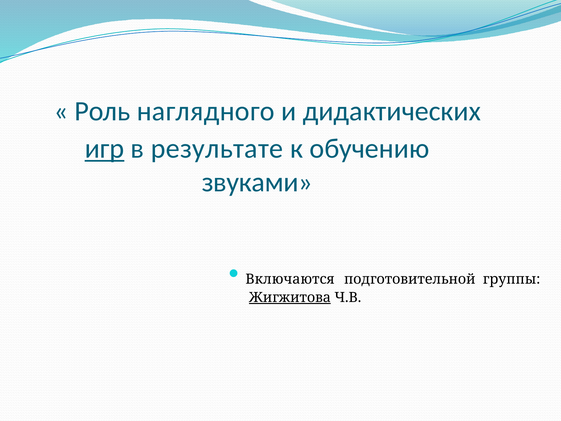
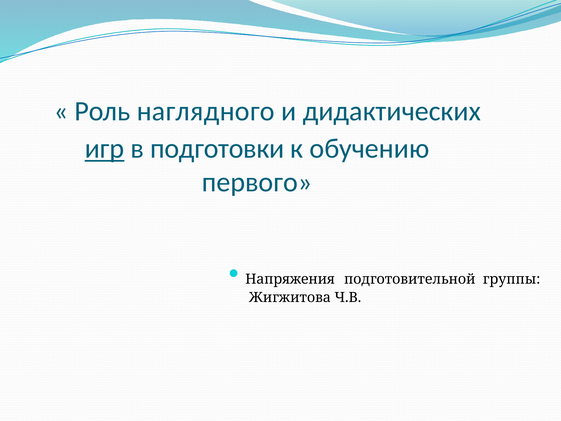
результате: результате -> подготовки (217, 149)
звуками: звуками -> первого (257, 182)
Включаются: Включаются -> Напряжения (290, 279)
Жигжитова underline: present -> none (290, 297)
